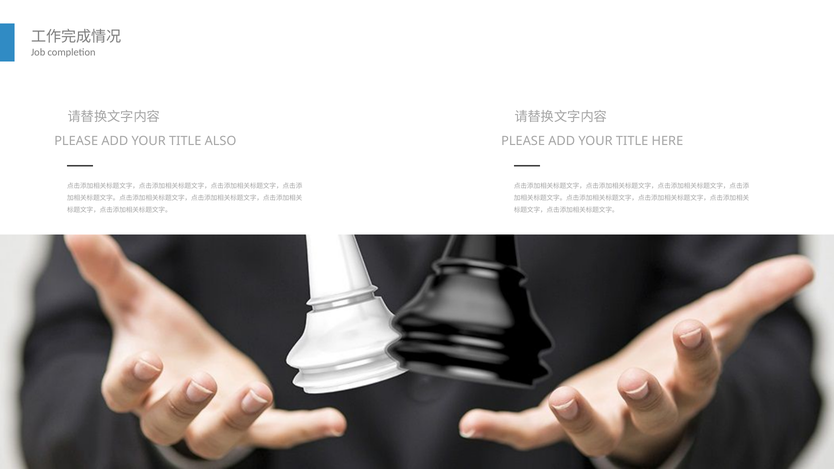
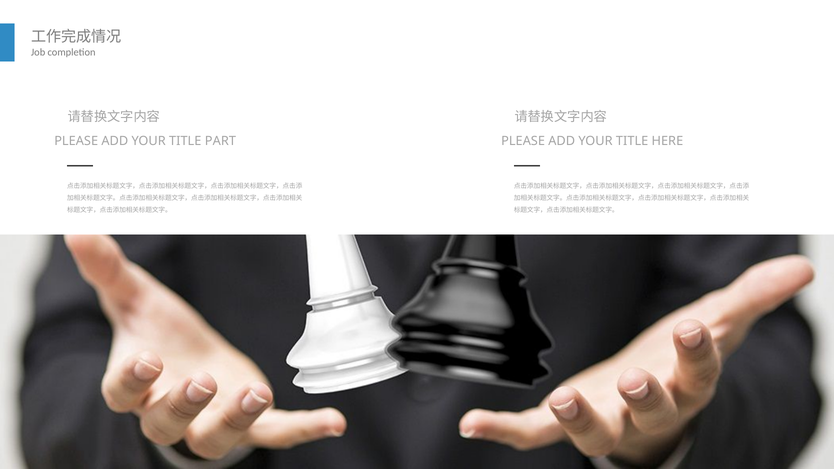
ALSO: ALSO -> PART (220, 141)
